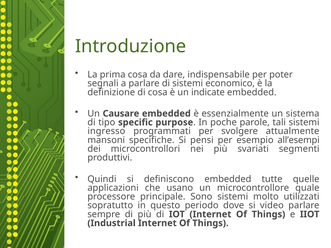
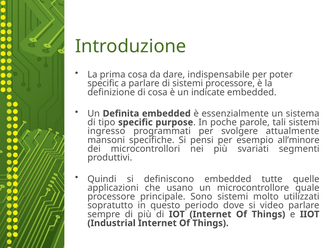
segnali: segnali -> specific (103, 83)
sistemi economico: economico -> processore (230, 83)
Causare: Causare -> Definita (121, 114)
all’esempi: all’esempi -> all’minore (299, 140)
